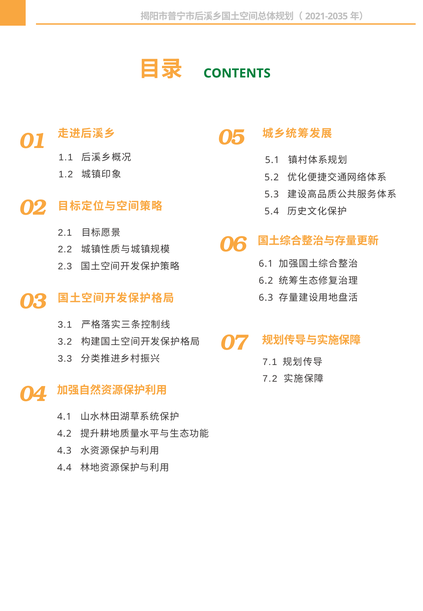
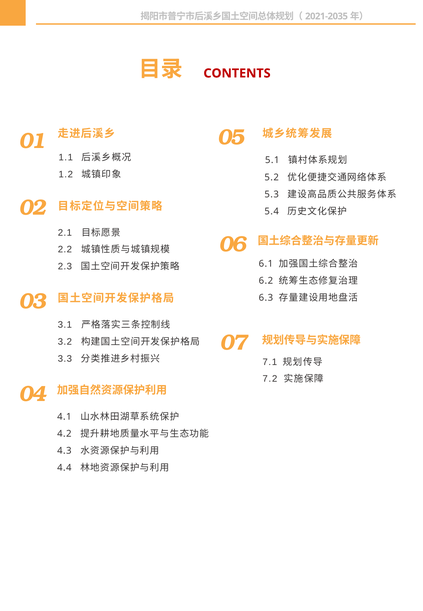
CONTENTS colour: green -> red (237, 73)
